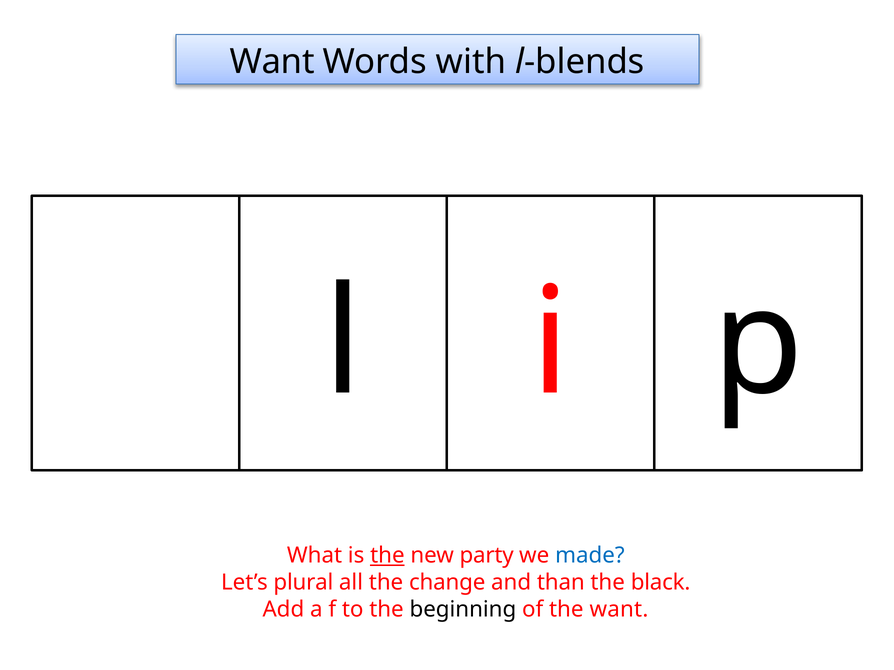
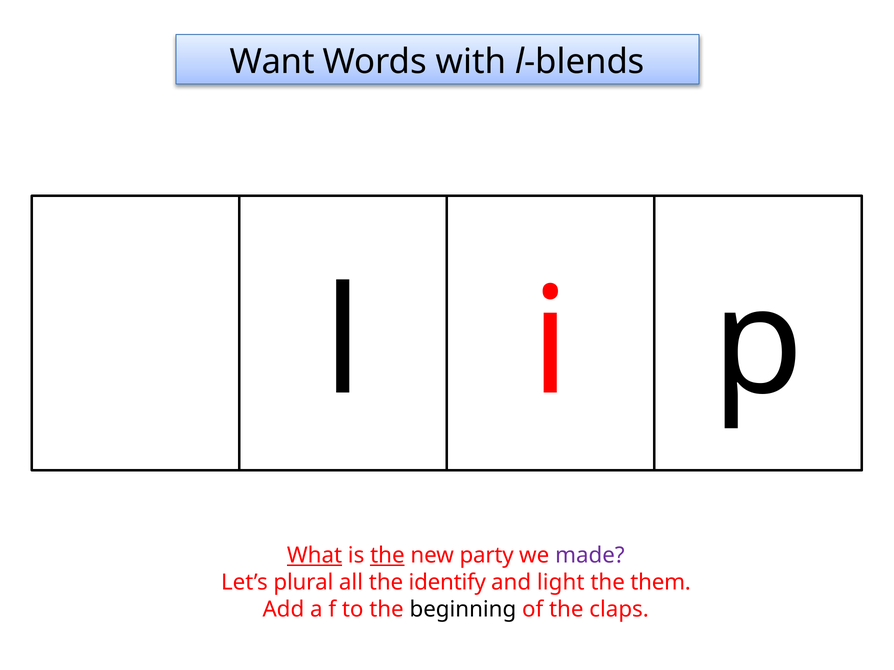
What underline: none -> present (315, 556)
made colour: blue -> purple (590, 556)
change: change -> identify (447, 583)
than: than -> light (561, 583)
black: black -> them (661, 583)
the want: want -> claps (619, 610)
